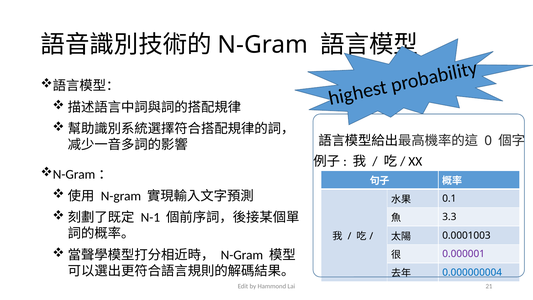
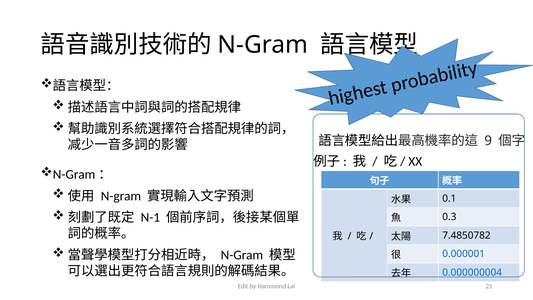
0: 0 -> 9 (488, 141)
3.3: 3.3 -> 0.3 (449, 217)
0.0001003: 0.0001003 -> 7.4850782 (466, 235)
0.000001 colour: purple -> blue (464, 254)
